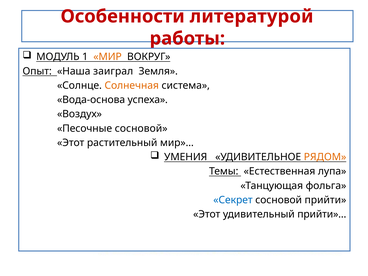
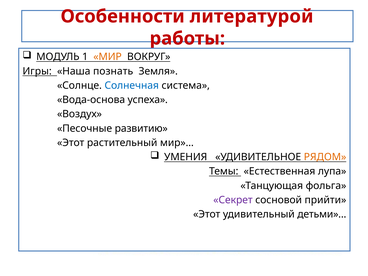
Опыт: Опыт -> Игры (37, 71)
заиграл: заиграл -> познать (113, 71)
Солнечная colour: orange -> blue (132, 85)
Песочные сосновой: сосновой -> развитию (141, 128)
Секрет colour: blue -> purple (233, 200)
удивительный прийти: прийти -> детьми (322, 214)
